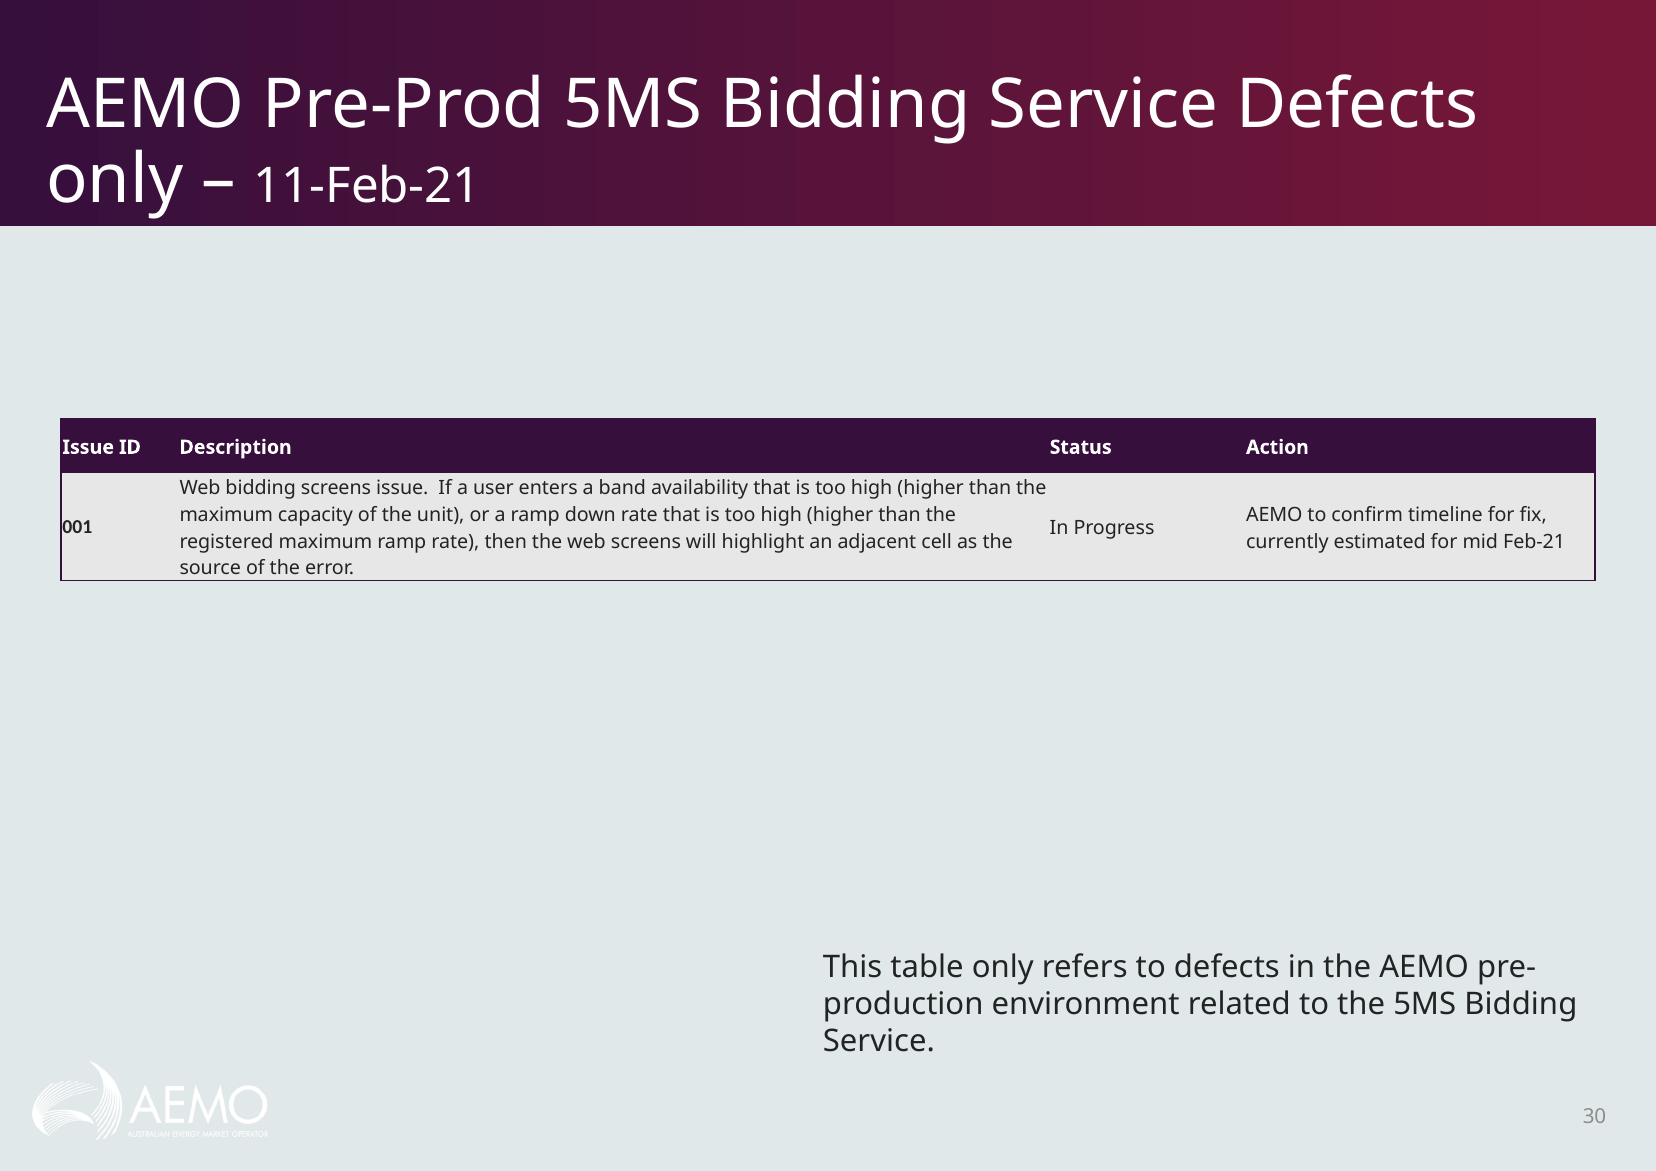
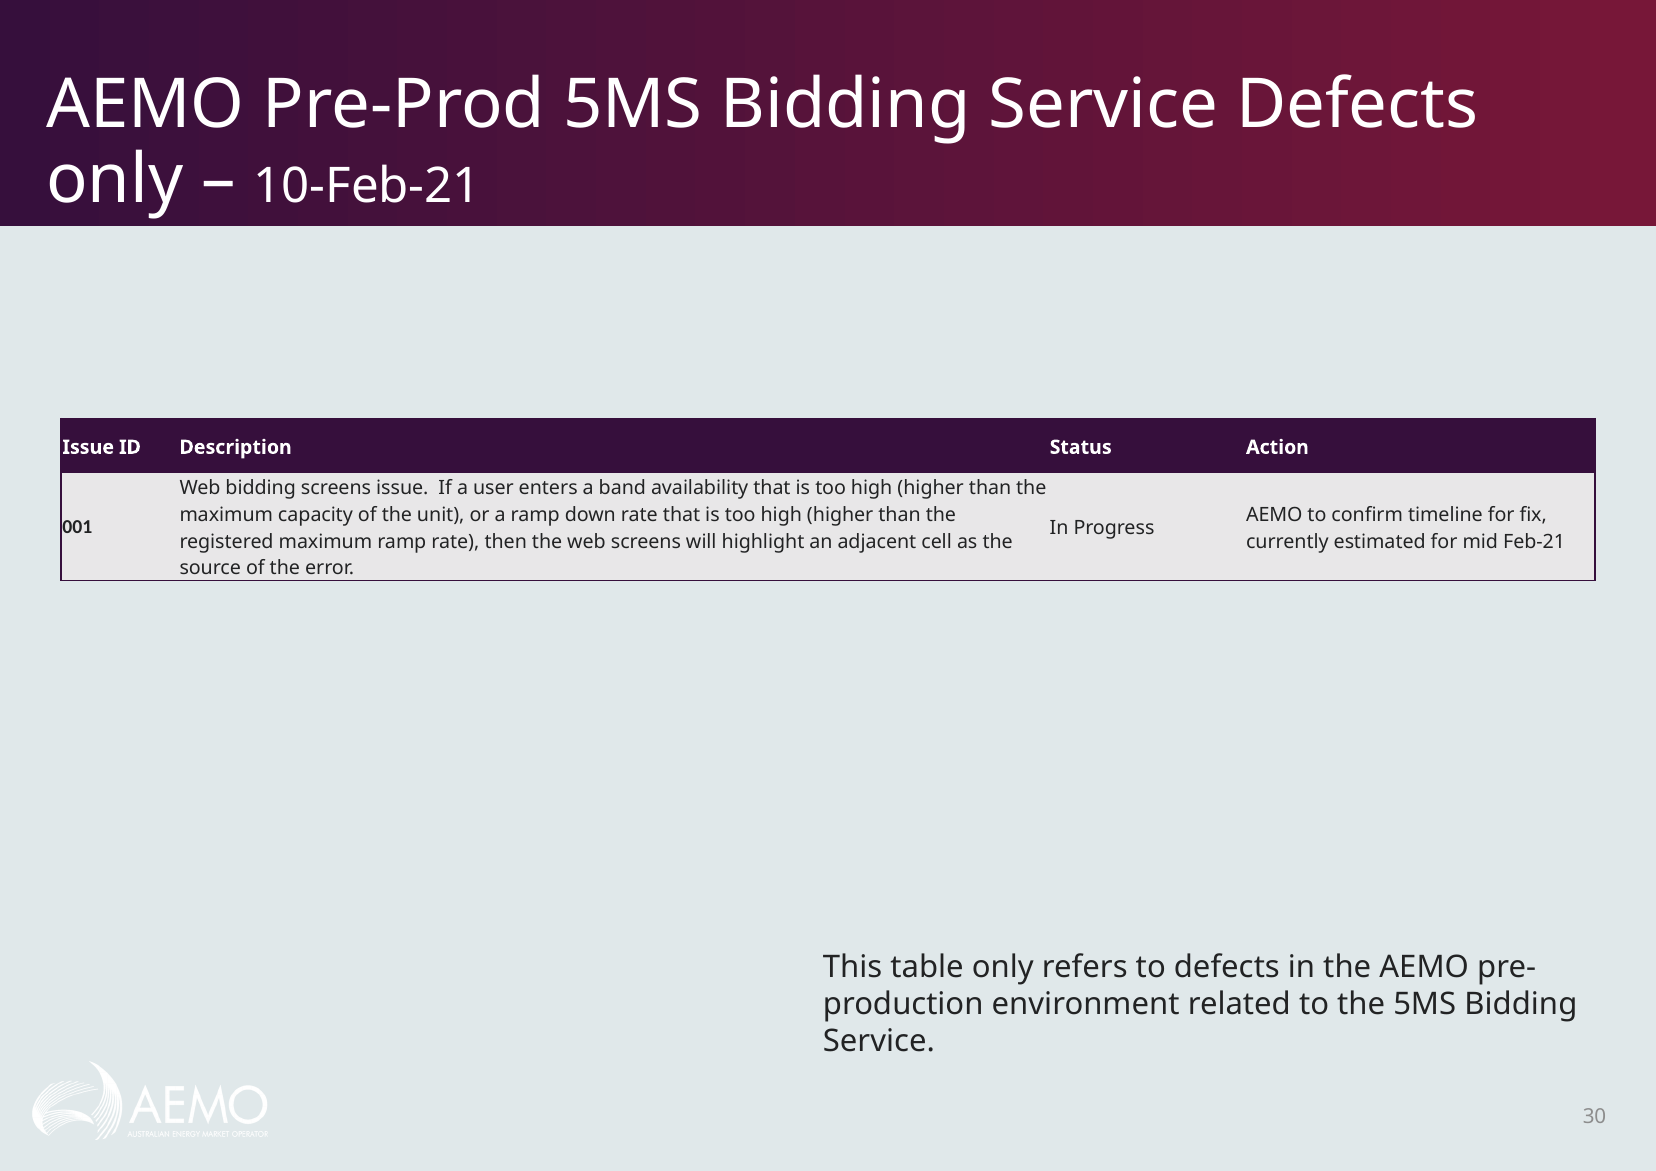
11-Feb-21: 11-Feb-21 -> 10-Feb-21 (367, 186)
